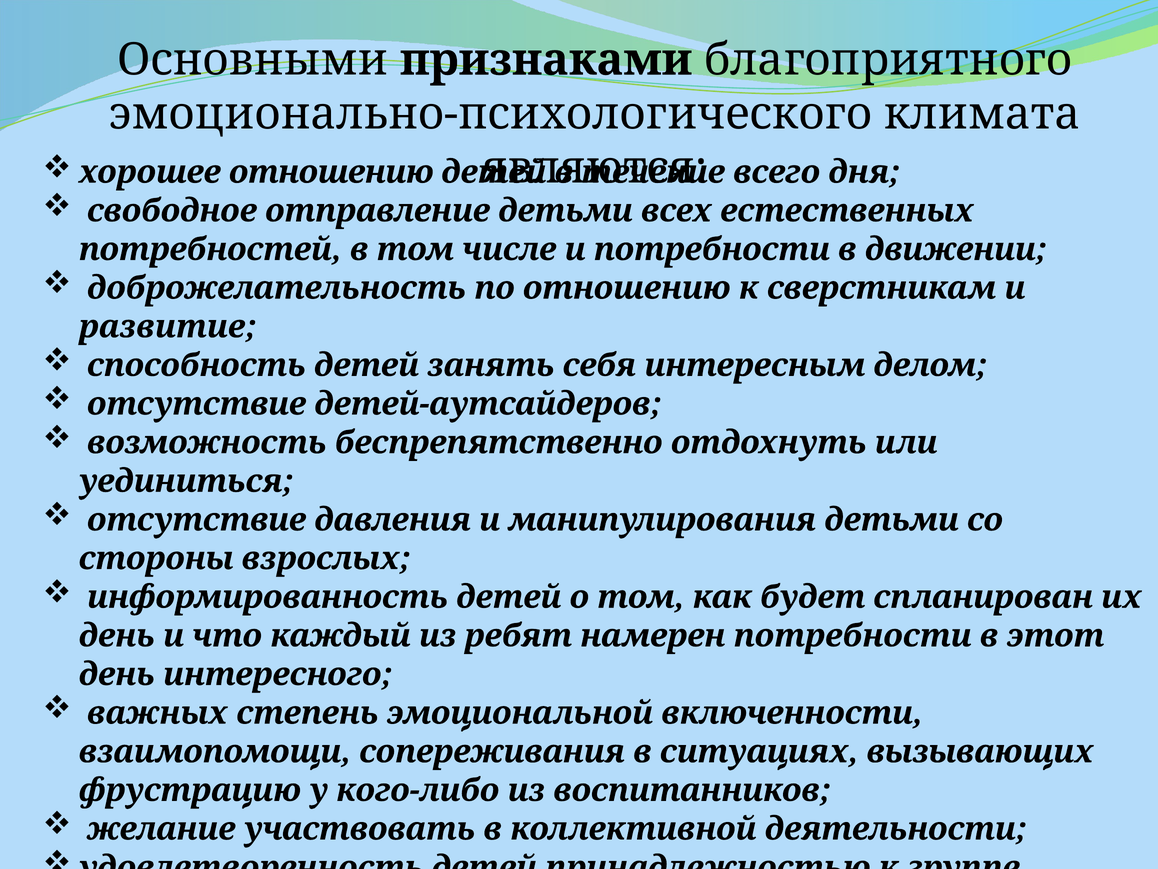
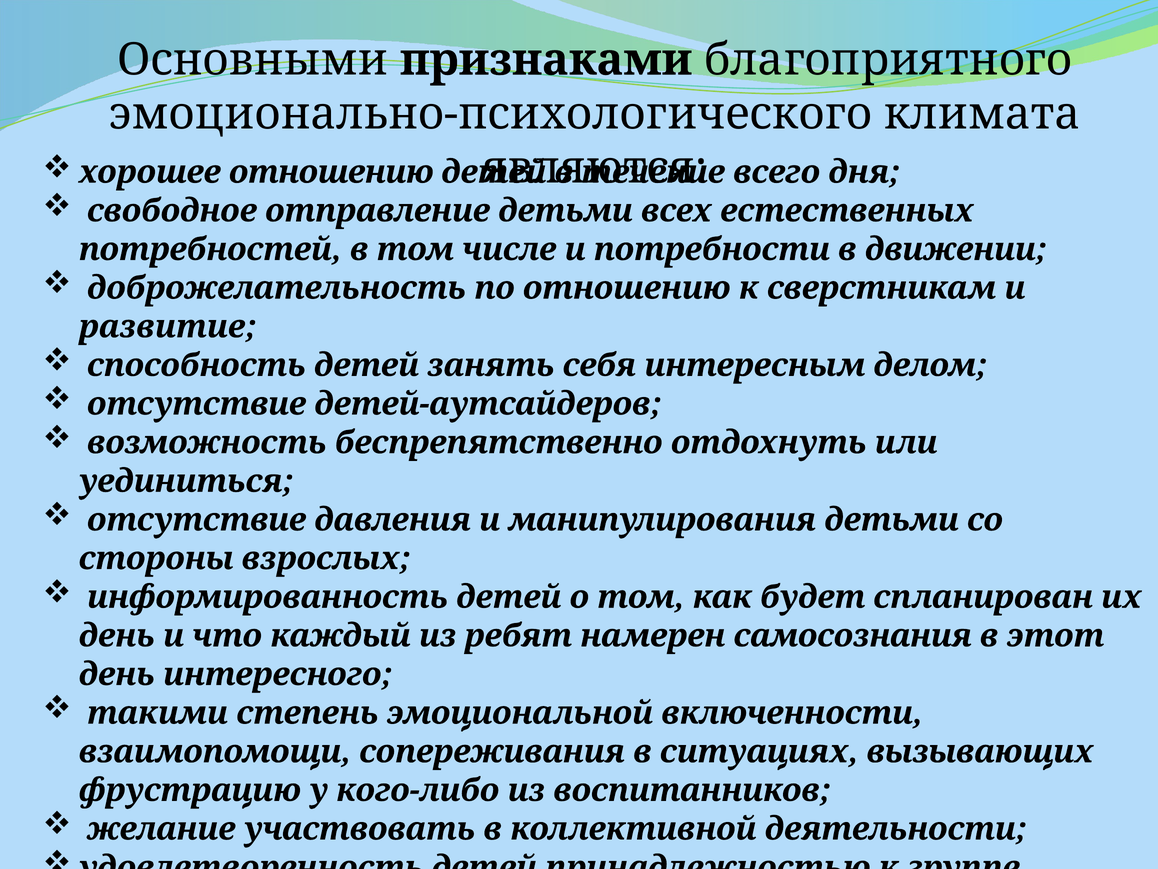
намерен потребности: потребности -> самосознания (853, 635)
важных: важных -> такими (158, 713)
